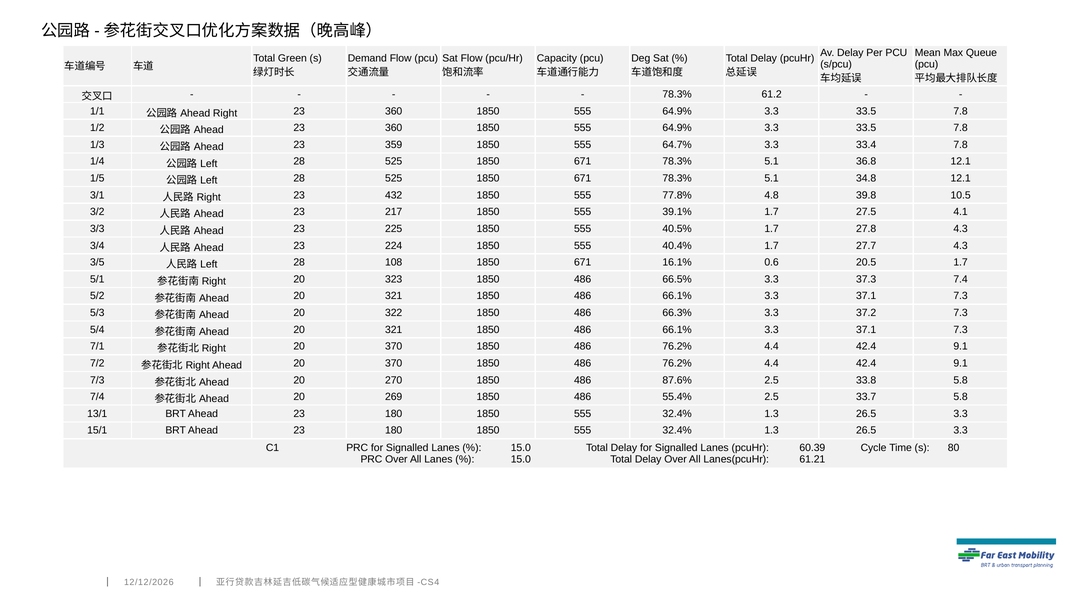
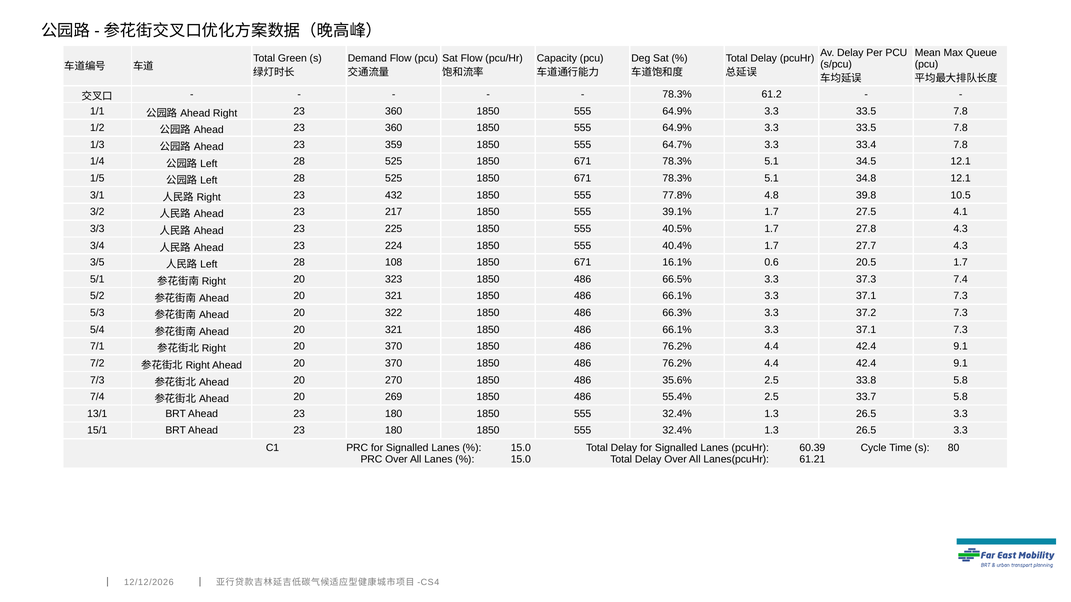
36.8: 36.8 -> 34.5 (866, 162)
87.6%: 87.6% -> 35.6% (677, 380)
